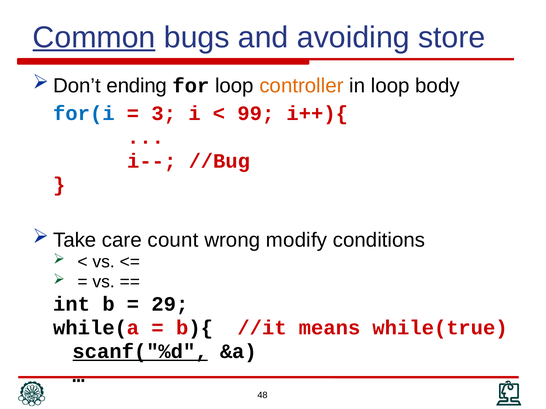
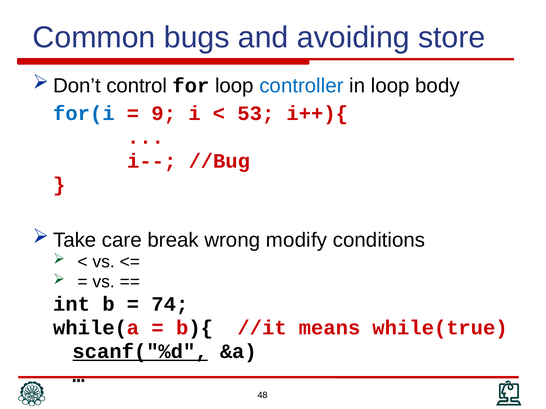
Common underline: present -> none (94, 37)
ending: ending -> control (137, 86)
controller colour: orange -> blue (301, 86)
3: 3 -> 9 (164, 114)
99: 99 -> 53 (256, 114)
count: count -> break (173, 240)
29: 29 -> 74 (170, 304)
